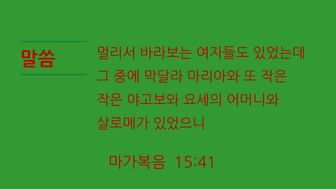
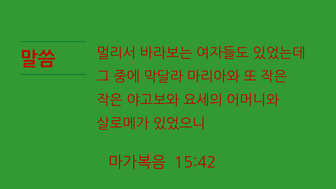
15:41: 15:41 -> 15:42 (195, 163)
